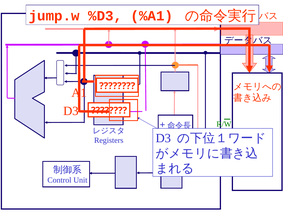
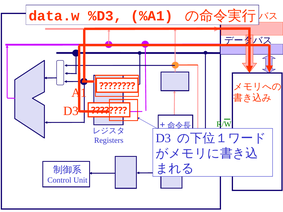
jump.w: jump.w -> data.w (54, 16)
